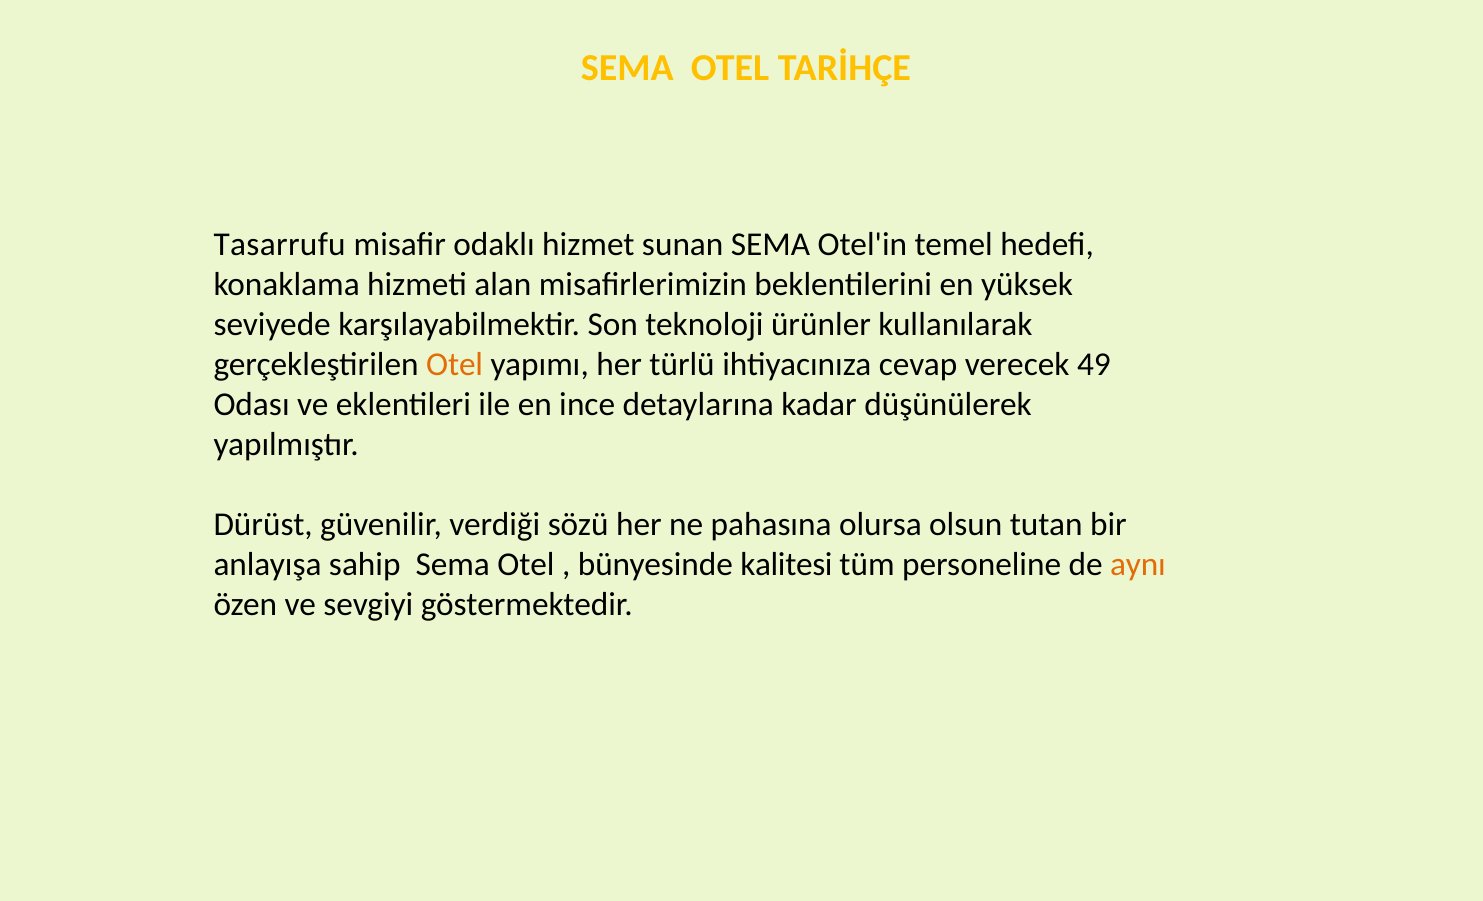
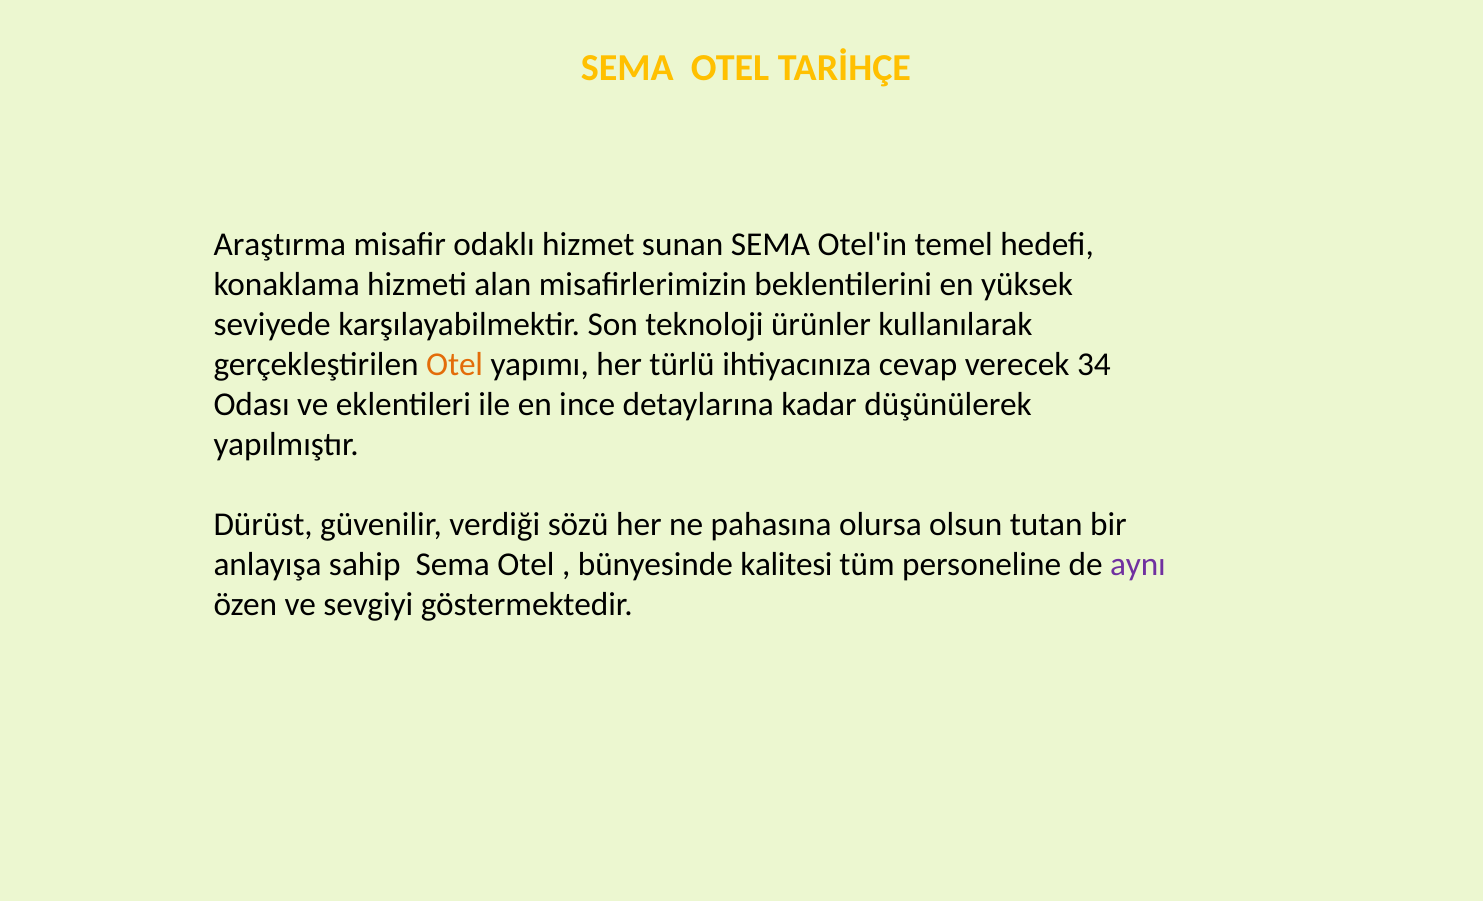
Tasarrufu: Tasarrufu -> Araştırma (280, 245)
49: 49 -> 34 (1094, 365)
aynı colour: orange -> purple (1138, 564)
